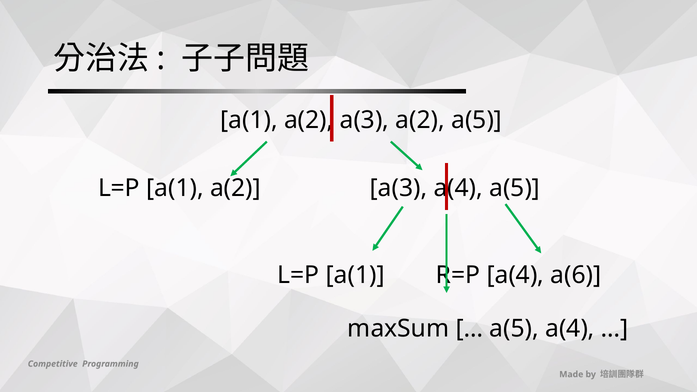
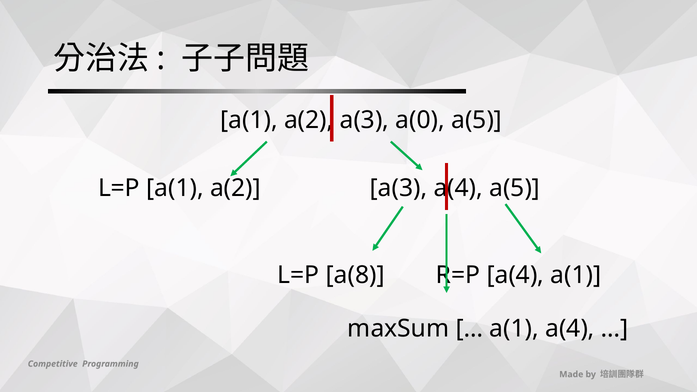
a(3 a(2: a(2 -> a(0 (420, 120)
a(1: a(1 -> a(8 (355, 275)
a(4 a(6: a(6 -> a(1 (576, 275)
a(5: a(5 -> a(1 (514, 329)
